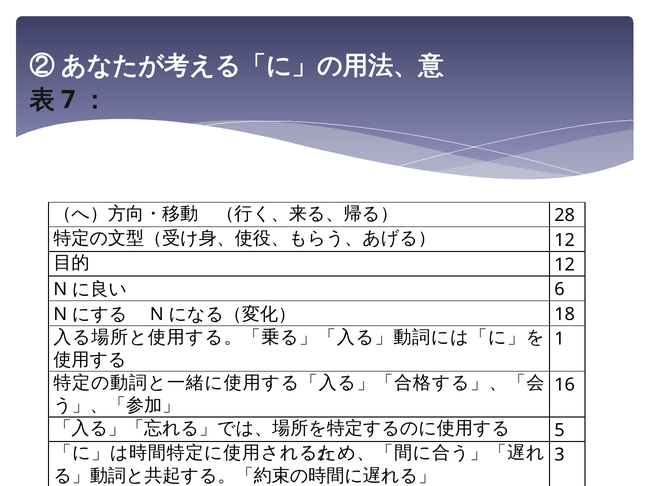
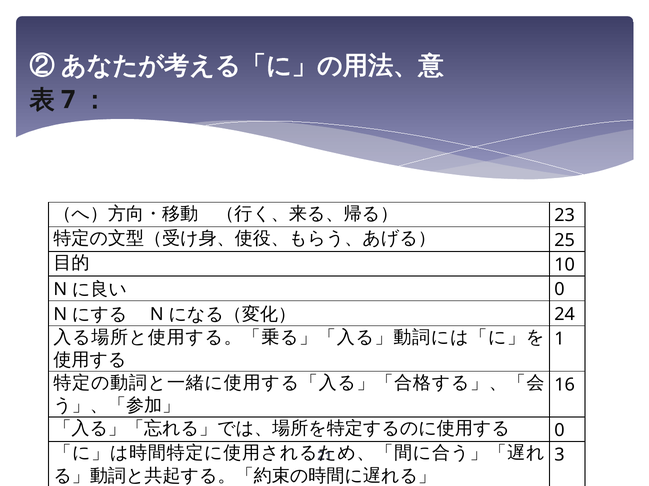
28: 28 -> 23 (565, 216)
12: 12 -> 25 (565, 241)
12: 12 -> 10 (565, 265)
6: 6 -> 0 (559, 290)
18: 18 -> 24 (565, 315)
5: 5 -> 0 (559, 431)
